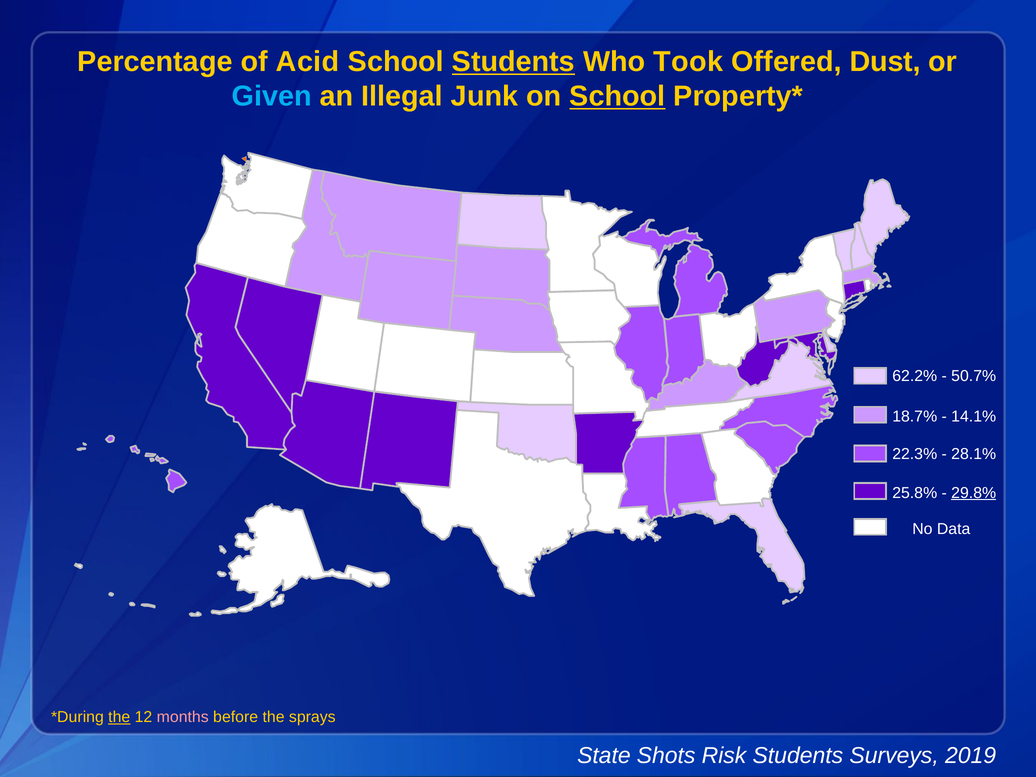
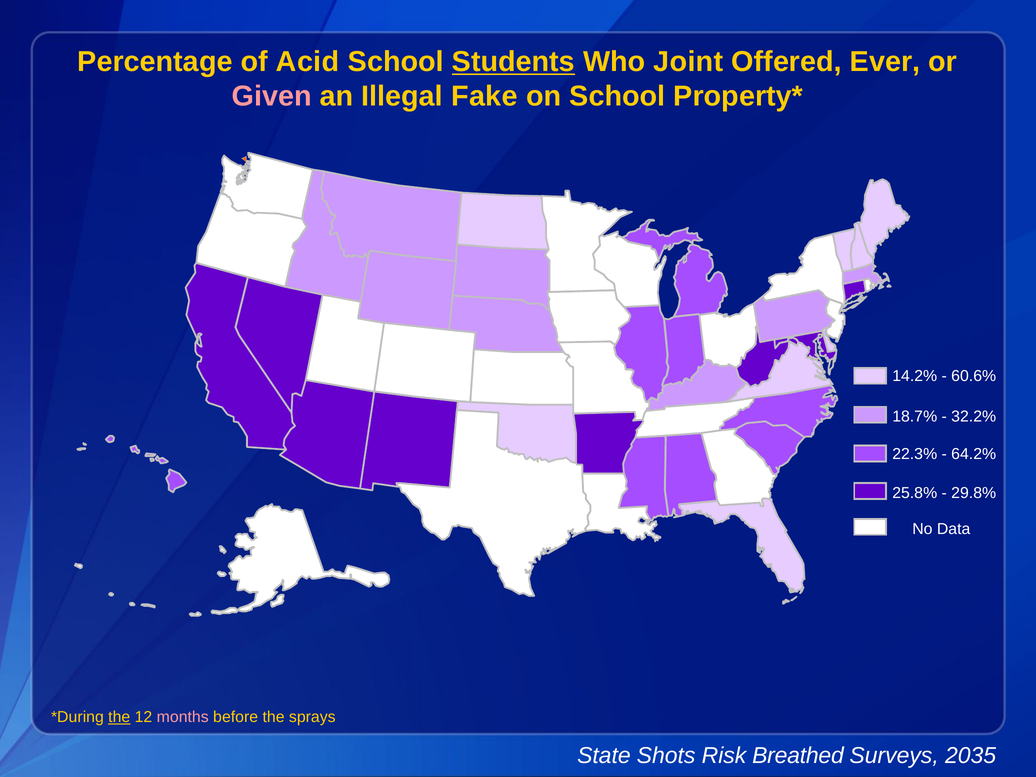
Took: Took -> Joint (688, 62)
Dust: Dust -> Ever (885, 62)
Given colour: light blue -> pink (272, 96)
Junk: Junk -> Fake (484, 96)
School underline: present -> none (617, 96)
62.2%: 62.2% -> 14.2% (915, 376)
50.7%: 50.7% -> 60.6% (974, 376)
14.1%: 14.1% -> 32.2% (974, 417)
28.1%: 28.1% -> 64.2% (974, 454)
29.8% underline: present -> none (974, 493)
Risk Students: Students -> Breathed (798, 756)
2019: 2019 -> 2035 (971, 756)
